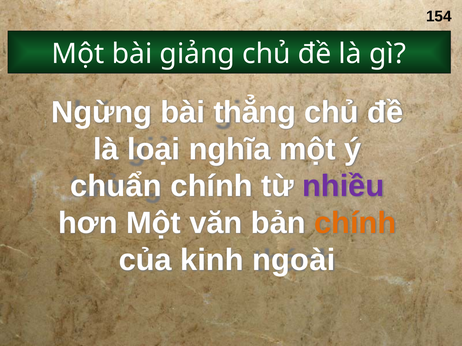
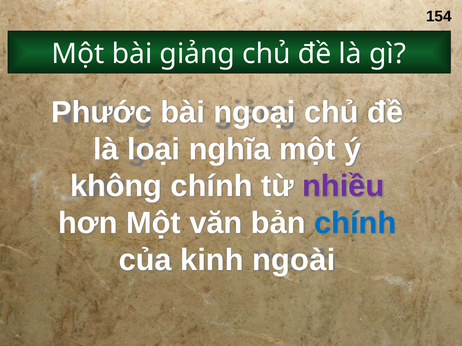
Ngừng: Ngừng -> Phước (102, 113)
thẳng: thẳng -> ngoại (254, 113)
chuẩn: chuẩn -> không (116, 186)
chính colour: orange -> blue (355, 223)
